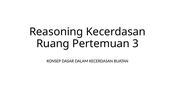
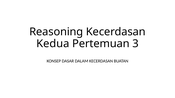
Ruang: Ruang -> Kedua (53, 44)
